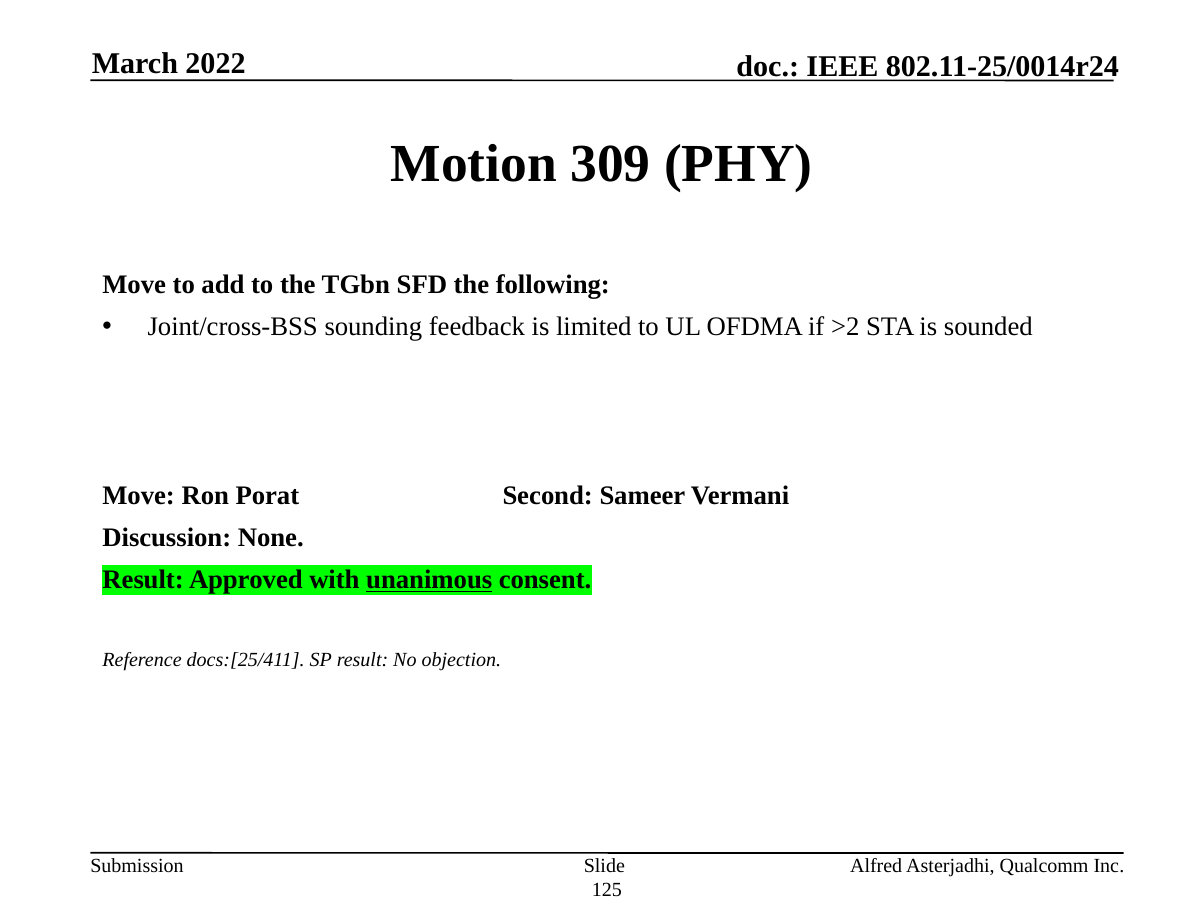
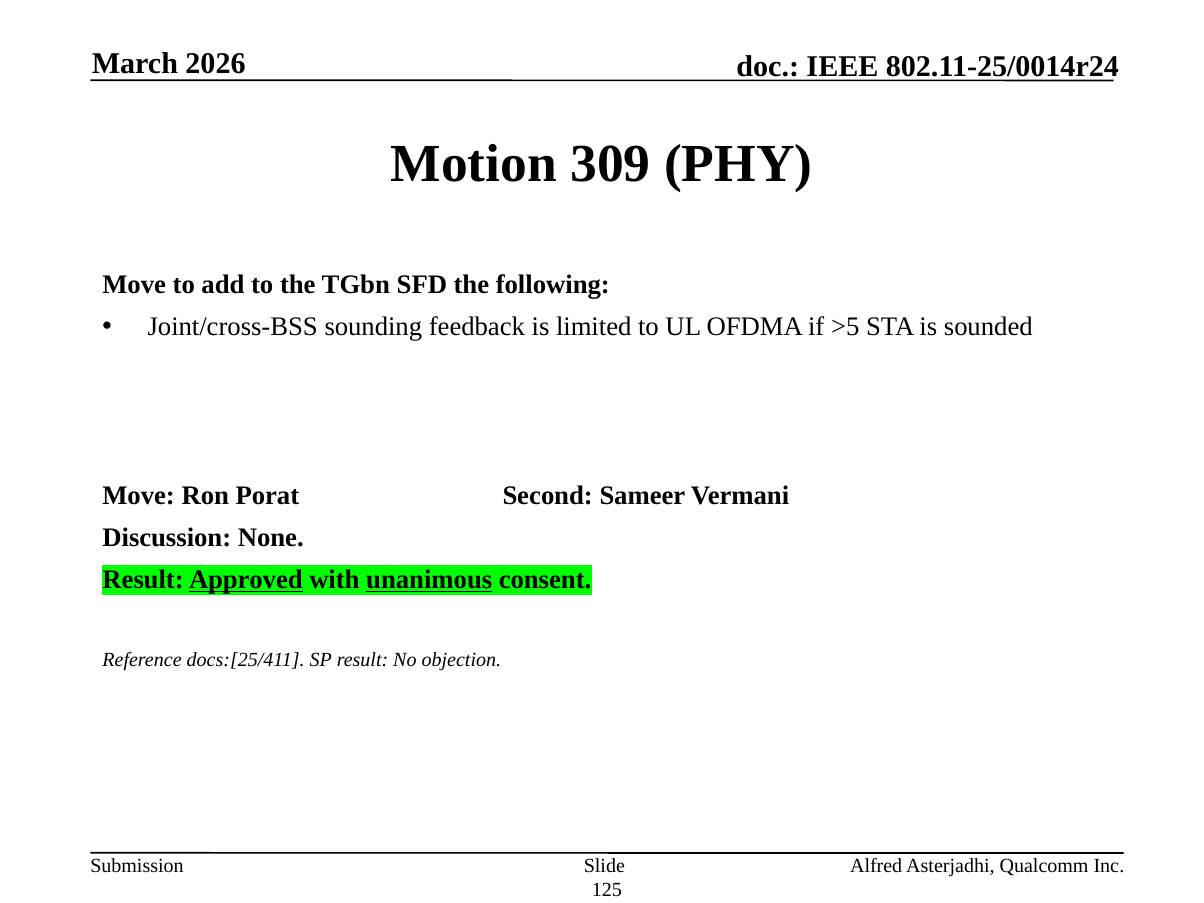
2022: 2022 -> 2026 (216, 64)
>2: >2 -> >5 (845, 327)
Approved underline: none -> present (246, 580)
